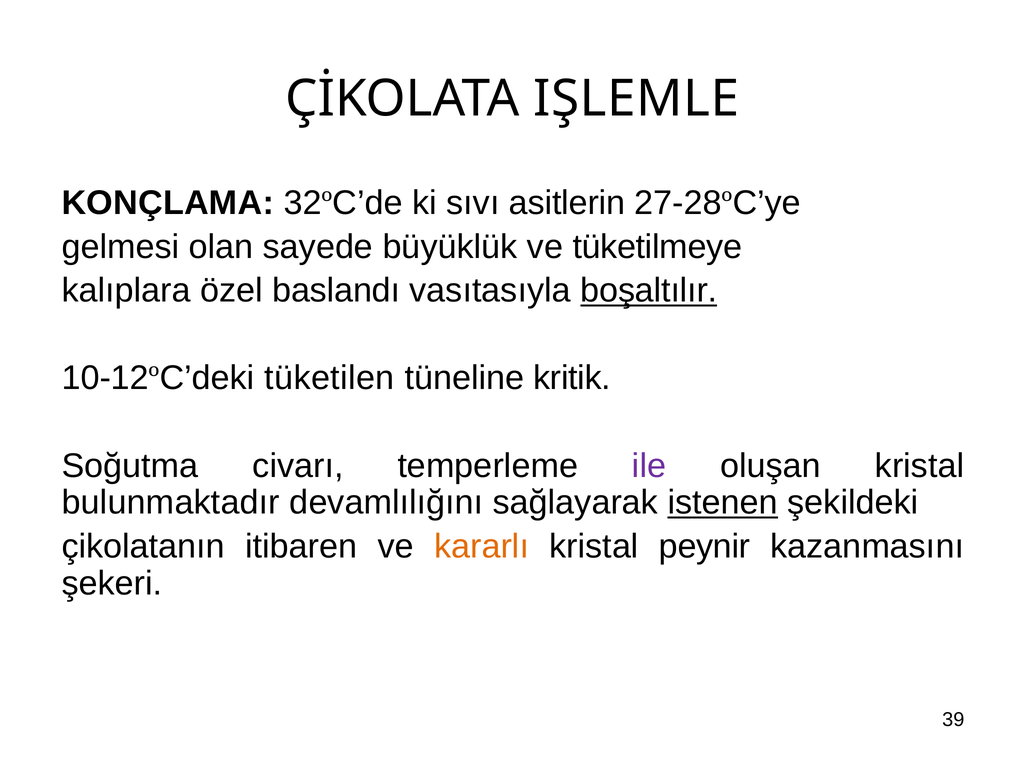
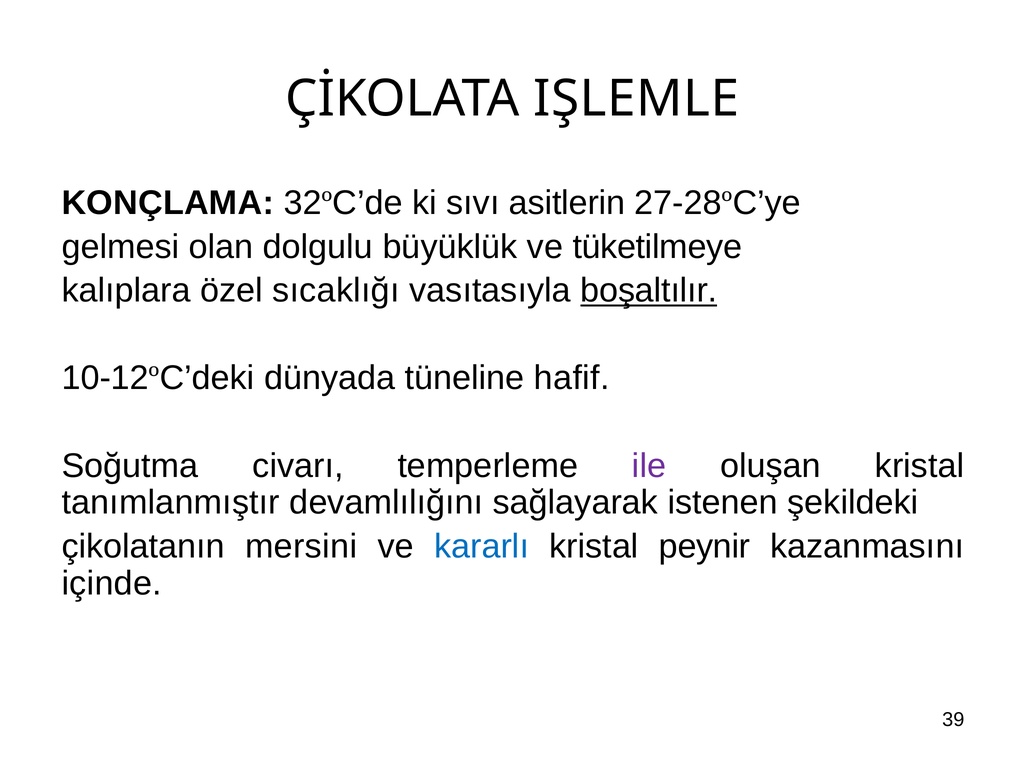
sayede: sayede -> dolgulu (318, 247)
baslandı: baslandı -> sıcaklığı (336, 290)
tüketilen: tüketilen -> dünyada (330, 378)
kritik: kritik -> hafif (572, 378)
bulunmaktadır: bulunmaktadır -> tanımlanmıştır (171, 502)
istenen underline: present -> none (723, 502)
itibaren: itibaren -> mersini (301, 546)
kararlı colour: orange -> blue (482, 546)
şekeri: şekeri -> içinde (112, 583)
